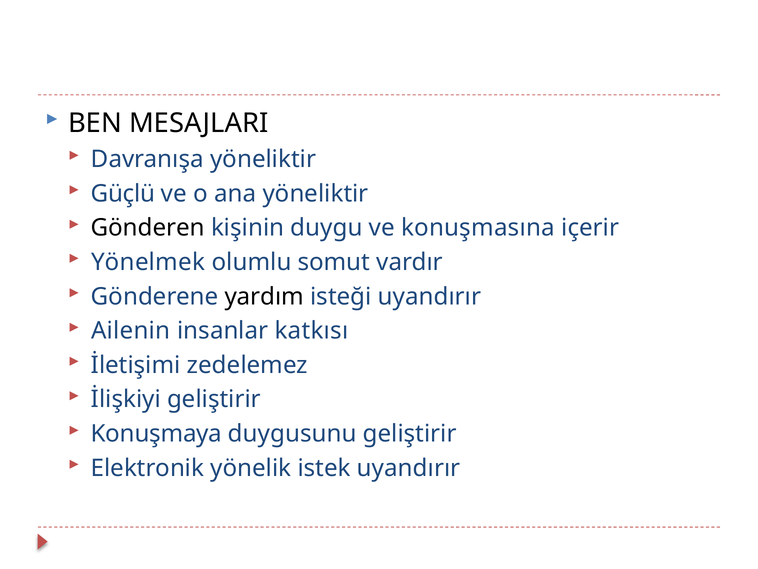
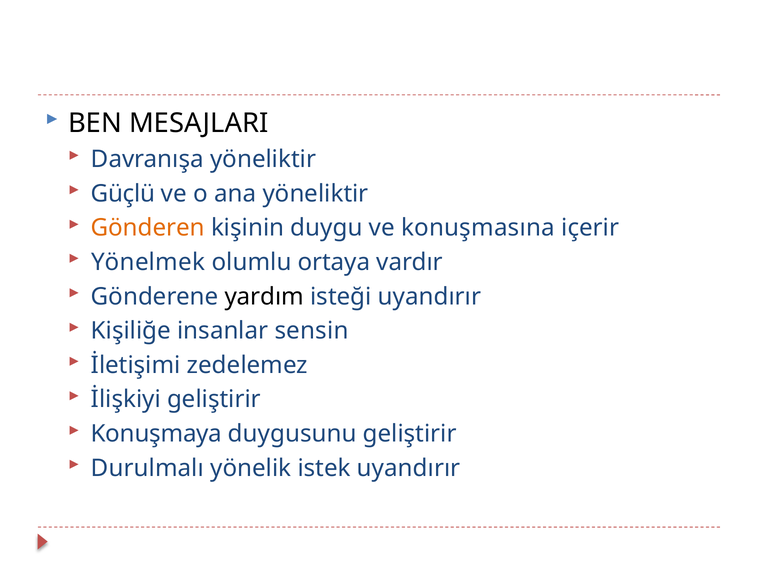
Gönderen colour: black -> orange (148, 228)
somut: somut -> ortaya (334, 262)
Ailenin: Ailenin -> Kişiliğe (131, 331)
katkısı: katkısı -> sensin (312, 331)
Elektronik: Elektronik -> Durulmalı (147, 468)
